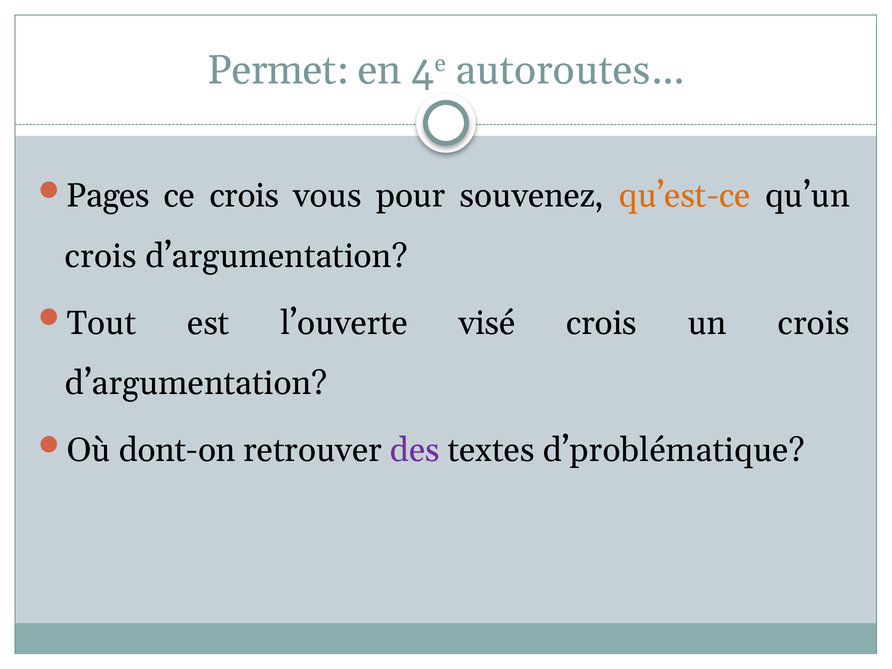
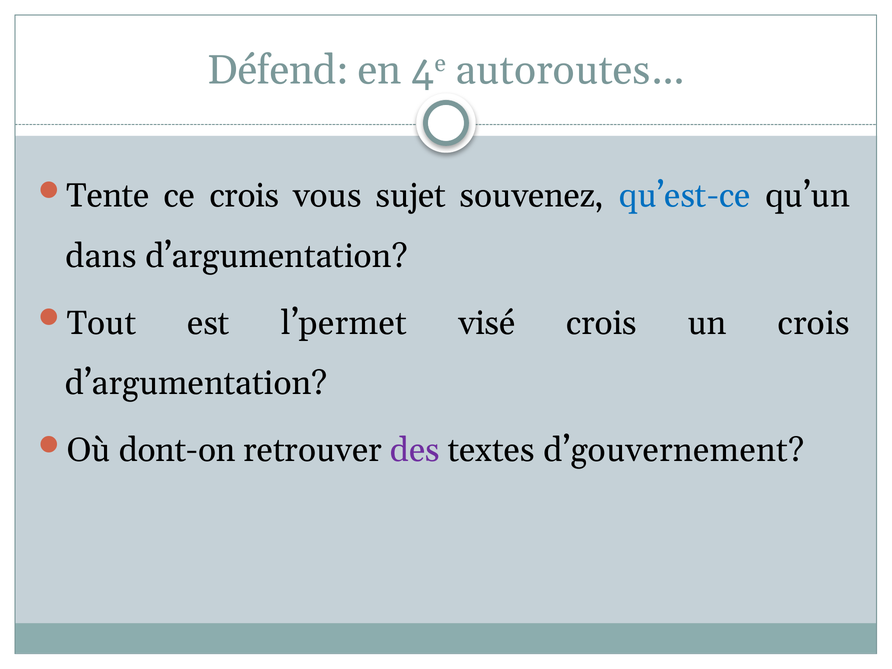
Permet: Permet -> Défend (278, 70)
Pages: Pages -> Tente (108, 196)
pour: pour -> sujet (411, 196)
qu’est-ce colour: orange -> blue (685, 196)
crois: crois -> dans (101, 256)
l’ouverte: l’ouverte -> l’permet (344, 323)
d’problématique: d’problématique -> d’gouvernement (674, 450)
